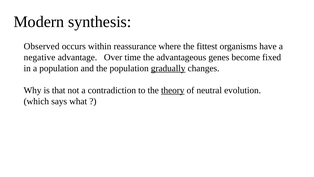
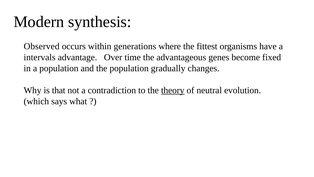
reassurance: reassurance -> generations (135, 46)
negative: negative -> intervals (40, 57)
gradually underline: present -> none (168, 68)
